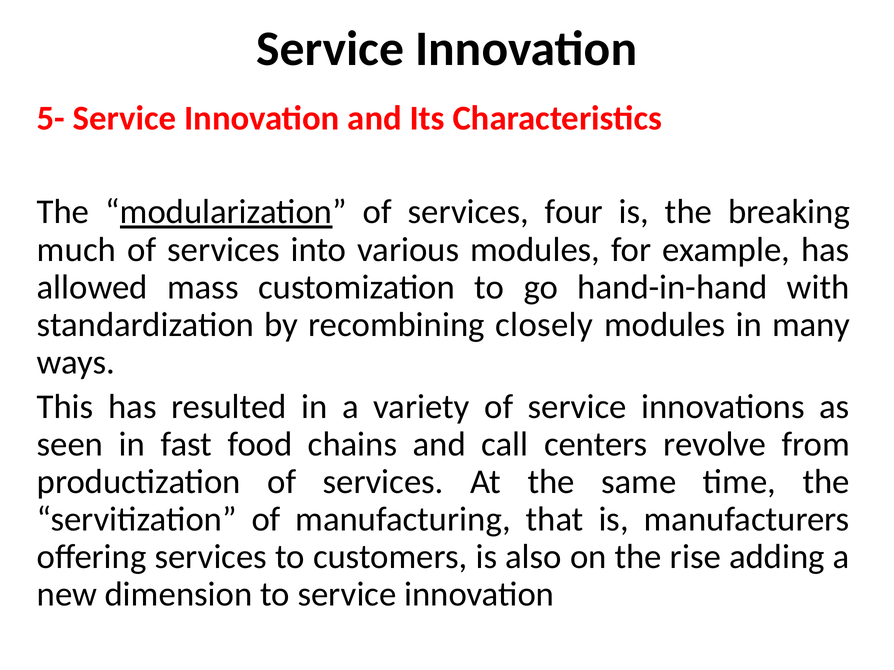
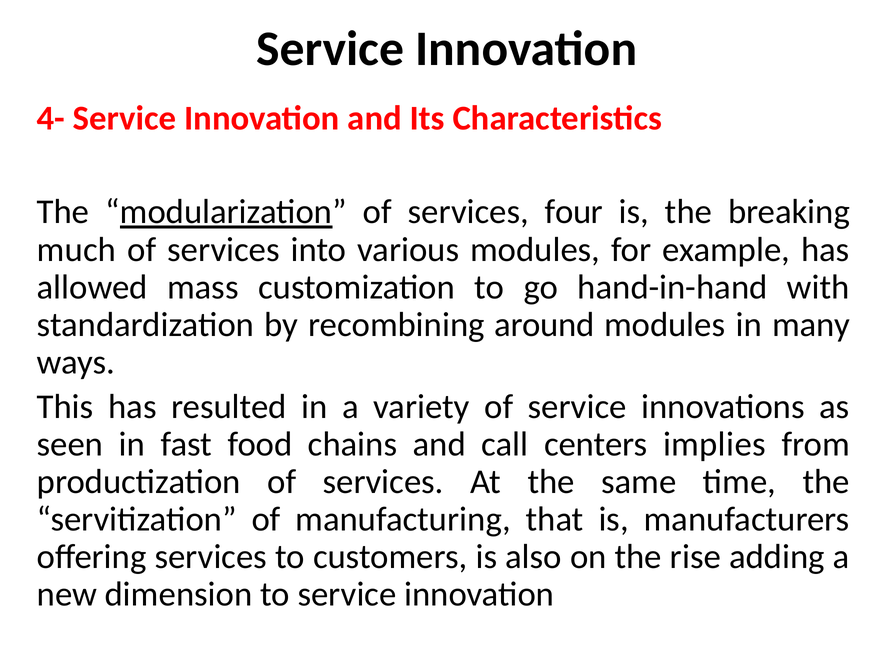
5-: 5- -> 4- (51, 119)
closely: closely -> around (544, 325)
revolve: revolve -> implies (714, 445)
